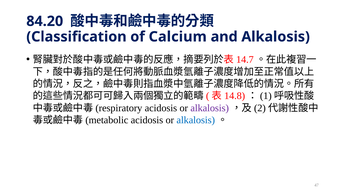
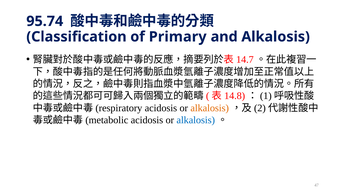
84.20: 84.20 -> 95.74 (45, 21)
Calcium: Calcium -> Primary (178, 37)
alkalosis colour: purple -> orange (210, 108)
